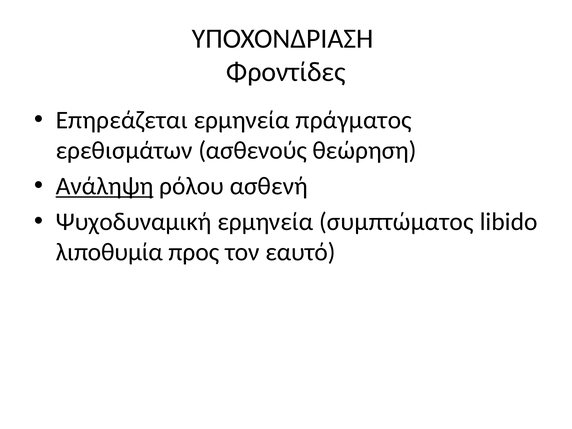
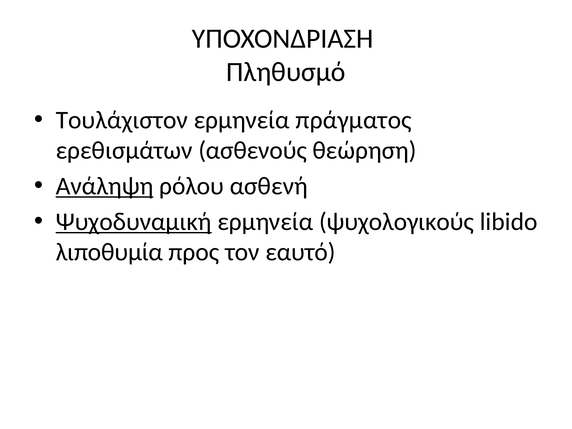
Φροντίδες: Φροντίδες -> Πληθυσμό (286, 72)
Επηρεάζεται: Επηρεάζεται -> Τουλάχιστον (122, 120)
Ψυχοδυναμική underline: none -> present (134, 222)
συμπτώματος: συμπτώματος -> ψυχολογικούς (396, 222)
